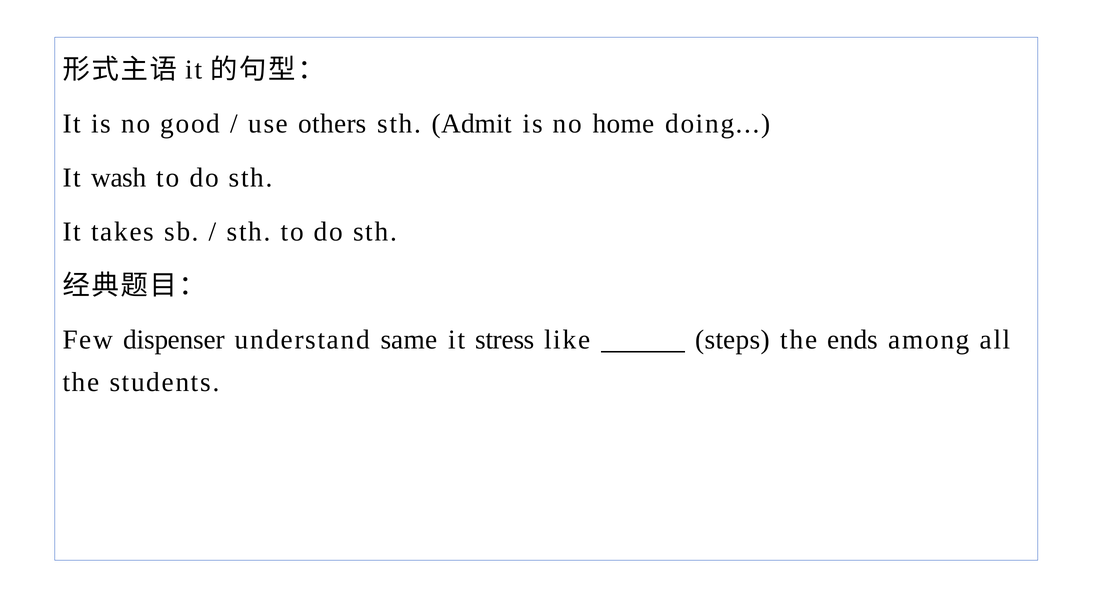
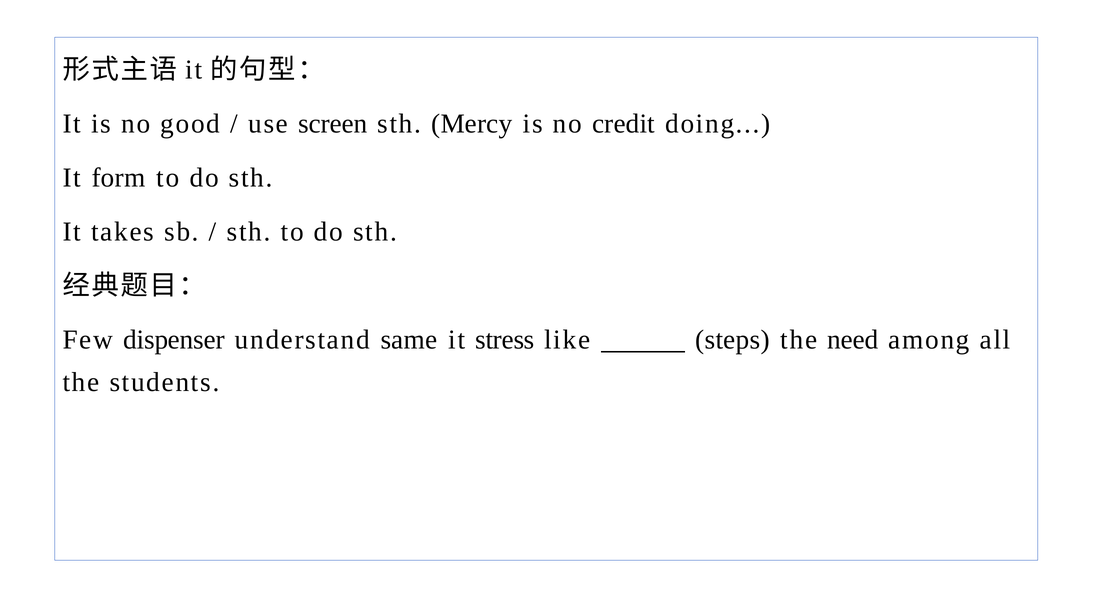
others: others -> screen (333, 124)
Admit: Admit -> Mercy (472, 124)
home: home -> credit (624, 124)
wash: wash -> form (119, 178)
ends: ends -> need (853, 340)
